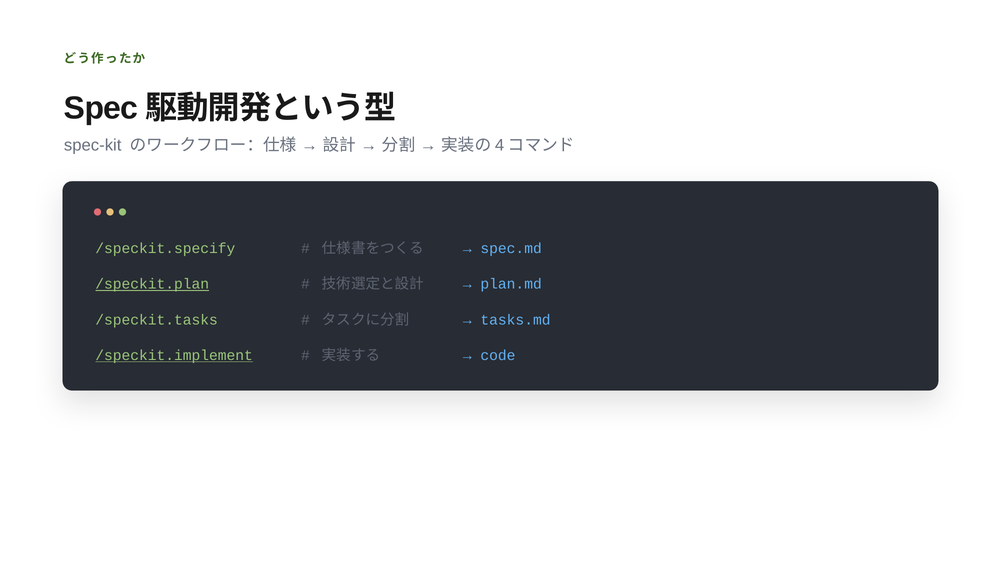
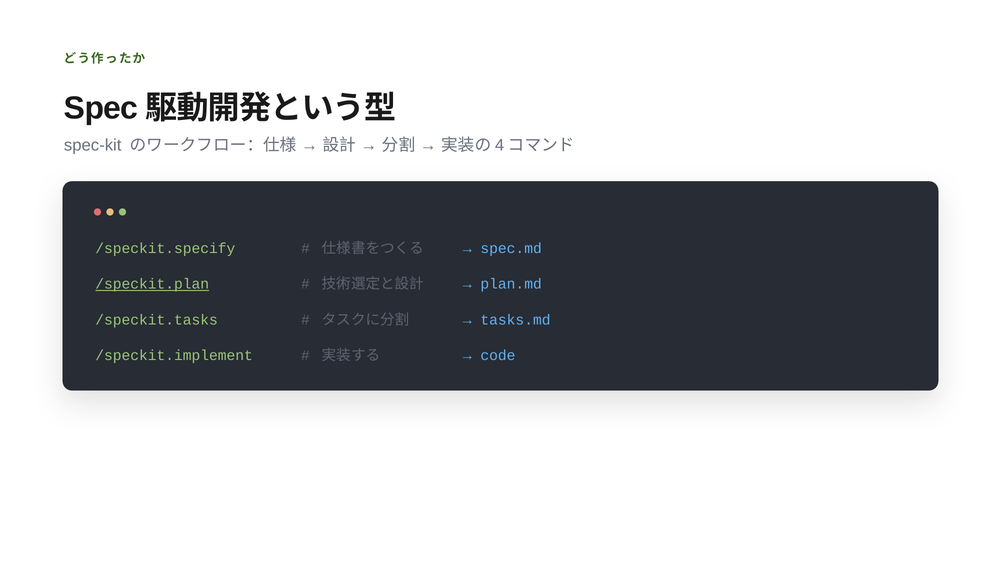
/speckit.implement underline: present -> none (174, 356)
